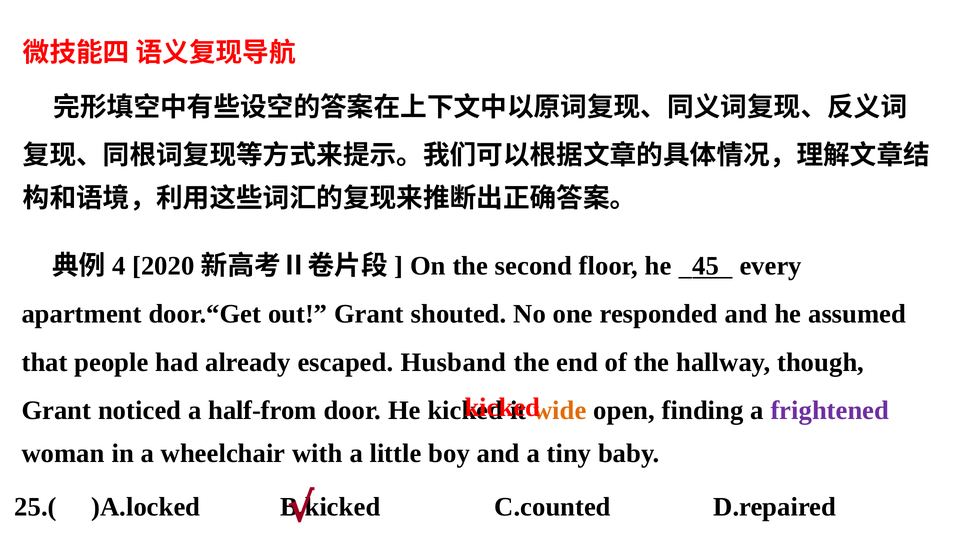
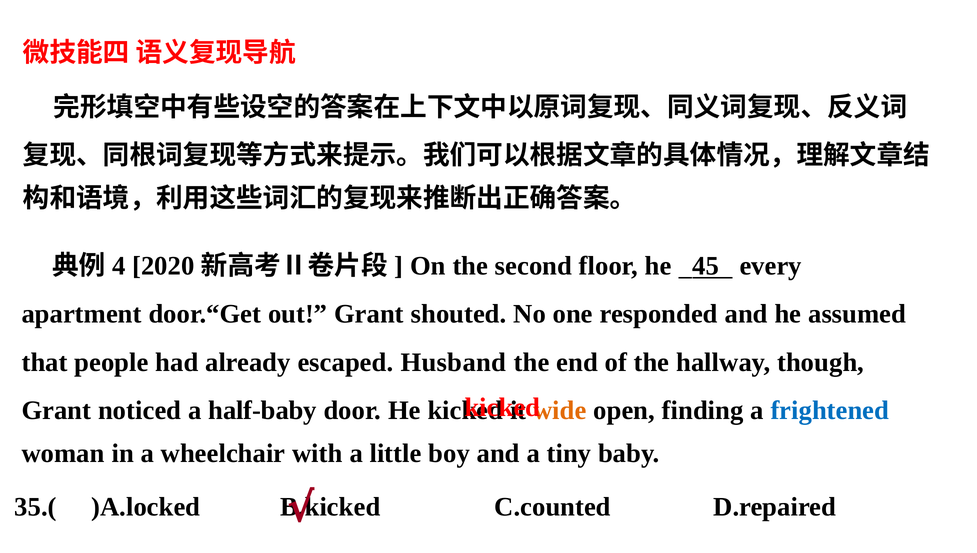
half-from: half-from -> half-baby (263, 410)
frightened colour: purple -> blue (830, 410)
25.(: 25.( -> 35.( (35, 507)
